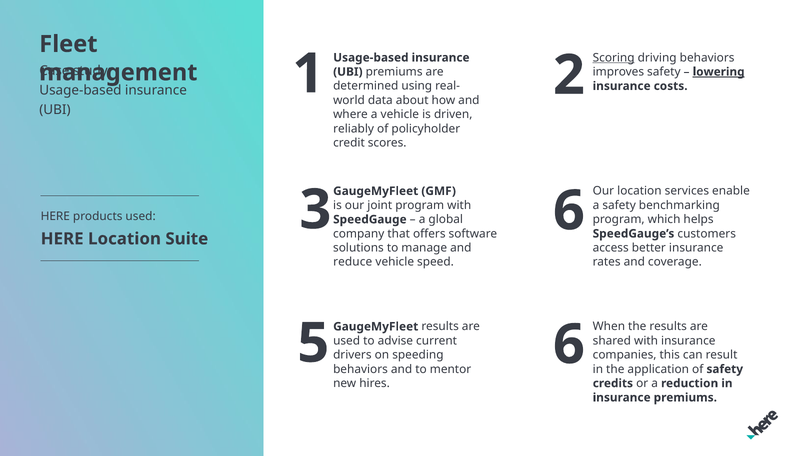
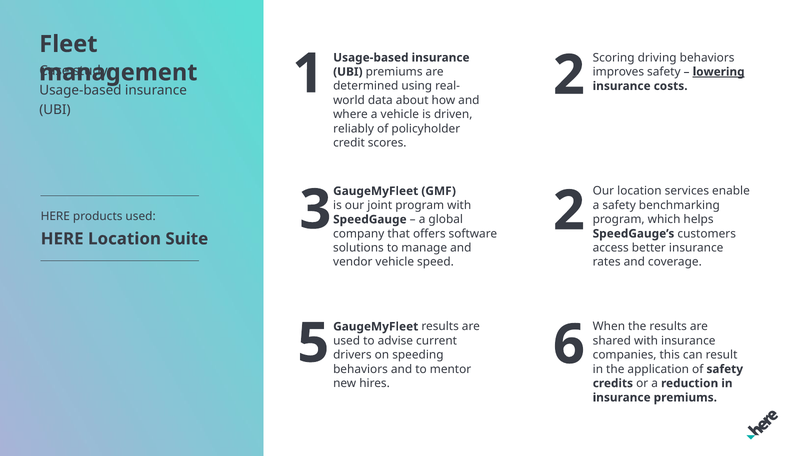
Scoring underline: present -> none (614, 58)
3 6: 6 -> 2 (569, 211)
reduce: reduce -> vendor (353, 262)
